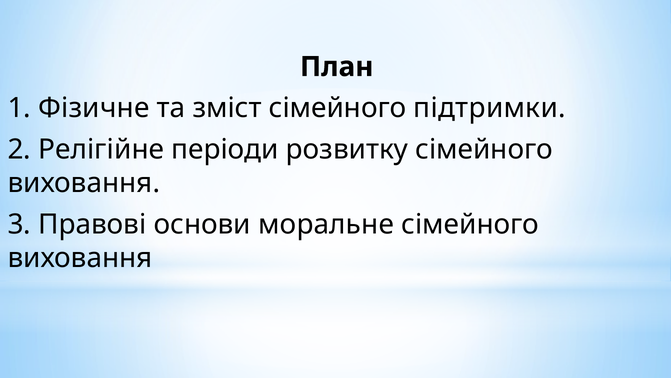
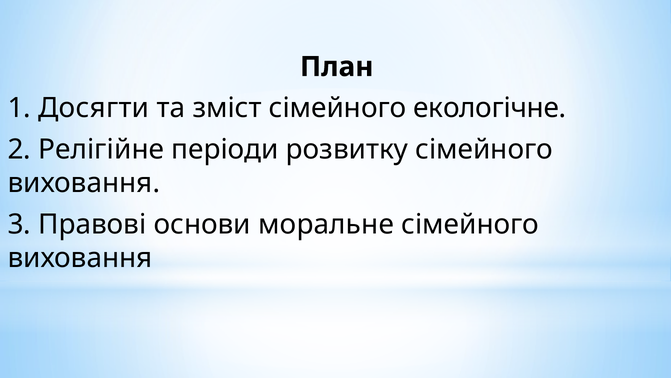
Фізичне: Фізичне -> Досягти (94, 108)
підтримки: підтримки -> екологічне (490, 108)
